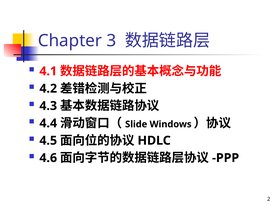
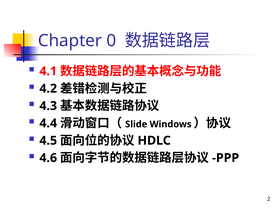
3: 3 -> 0 (111, 41)
